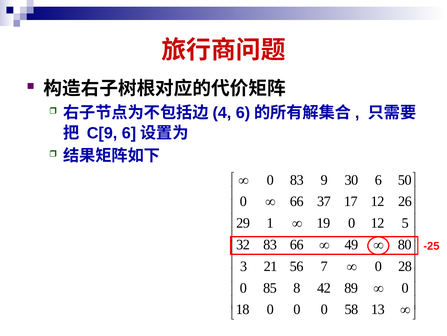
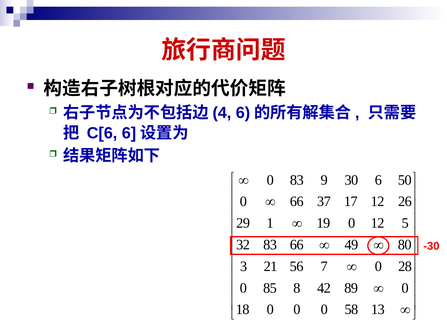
C[9: C[9 -> C[6 (102, 133)
-25: -25 -> -30 (431, 245)
